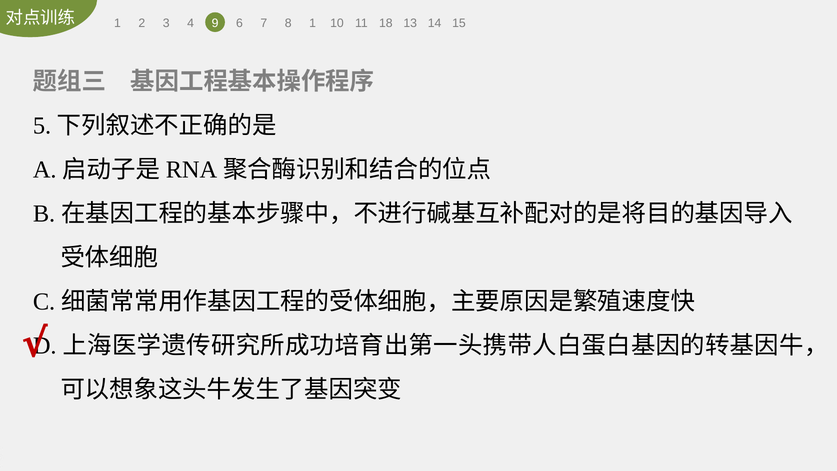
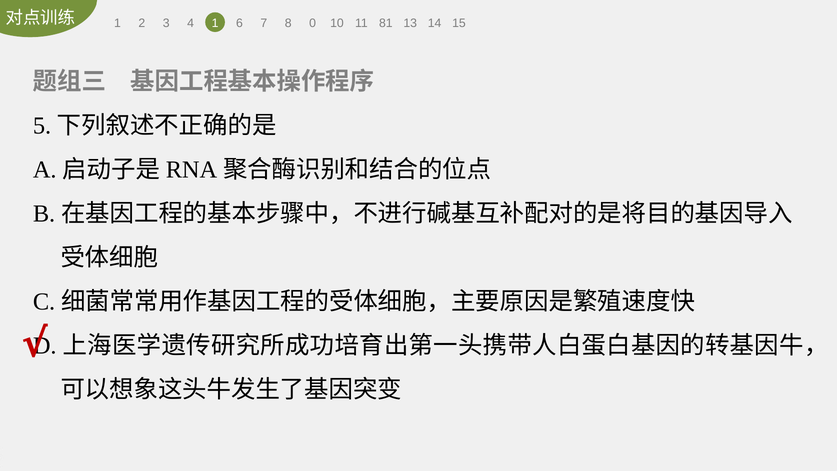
4 9: 9 -> 1 (215, 23)
8 1: 1 -> 0 (313, 23)
18: 18 -> 81 (386, 23)
